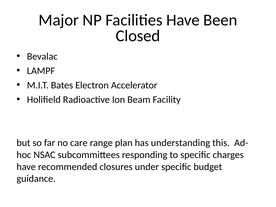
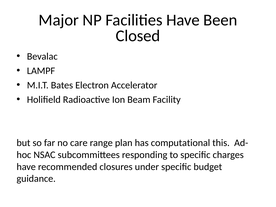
understanding: understanding -> computational (181, 143)
